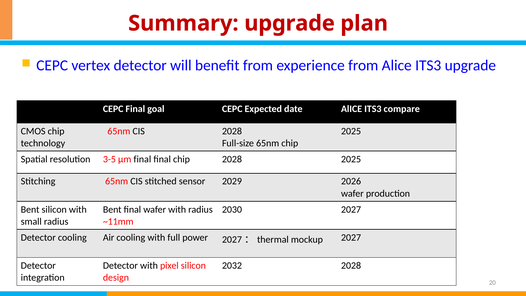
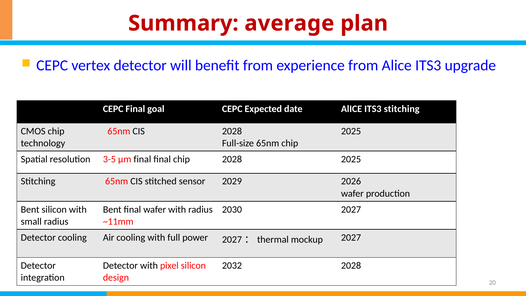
Summary upgrade: upgrade -> average (289, 23)
ITS3 compare: compare -> stitching (402, 109)
